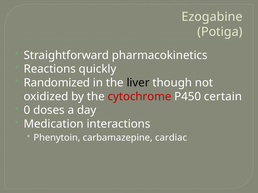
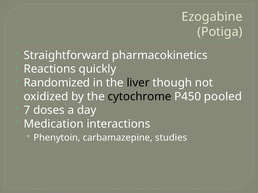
cytochrome colour: red -> black (140, 97)
certain: certain -> pooled (223, 97)
0: 0 -> 7 (27, 111)
cardiac: cardiac -> studies (171, 138)
